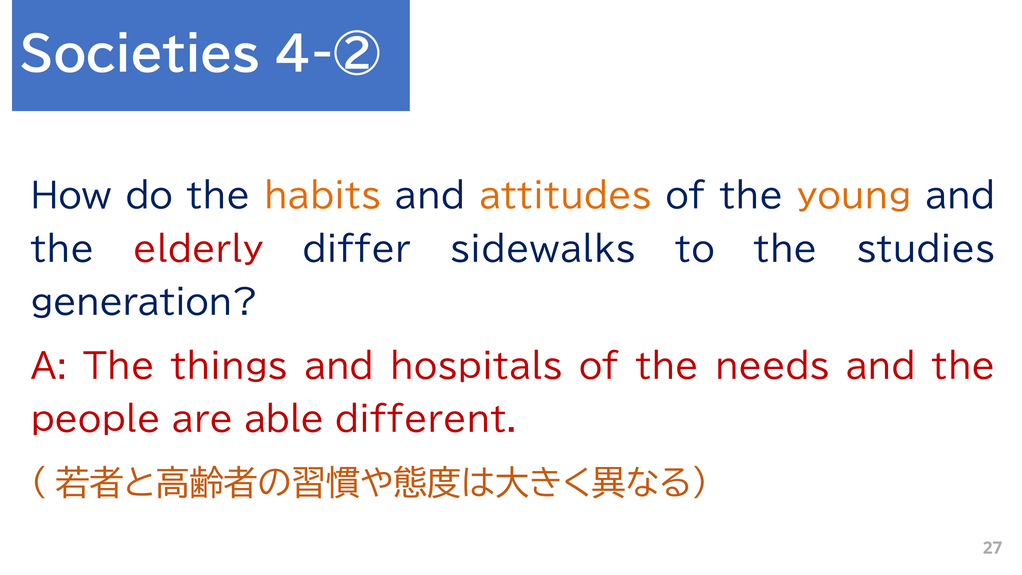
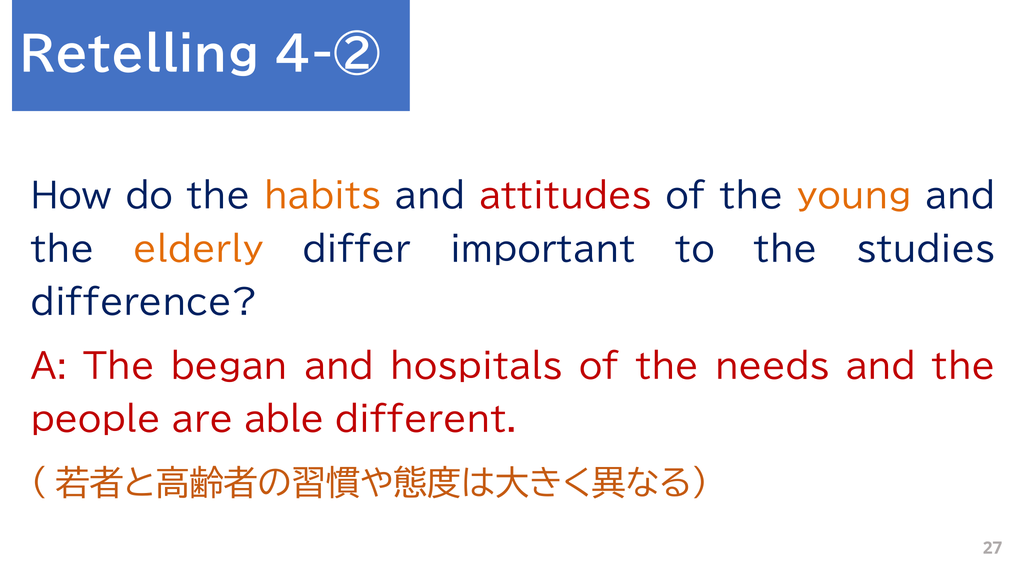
Societies: Societies -> Retelling (140, 55)
attitudes colour: orange -> red (565, 197)
elderly colour: red -> orange (198, 250)
sidewalks: sidewalks -> important (543, 250)
generation: generation -> difference (144, 303)
things: things -> began (229, 367)
